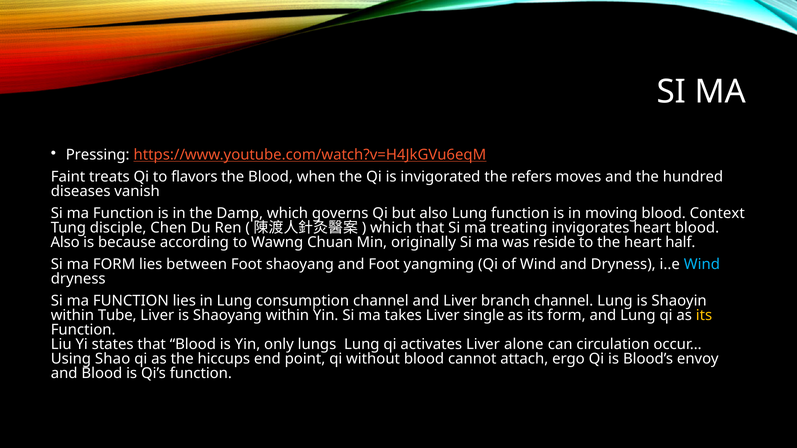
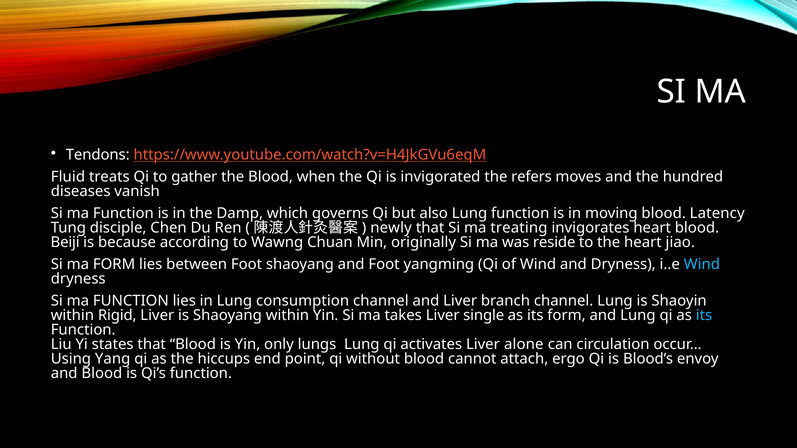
Pressing: Pressing -> Tendons (98, 155)
Faint: Faint -> Fluid (68, 177)
flavors: flavors -> gather (194, 177)
Context: Context -> Latency (717, 214)
which: which -> newly (391, 228)
Also: Also -> Beiji (65, 243)
half: half -> jiao (680, 243)
Tube: Tube -> Rigid (117, 316)
its colour: yellow -> light blue (704, 316)
Shao: Shao -> Yang (113, 359)
